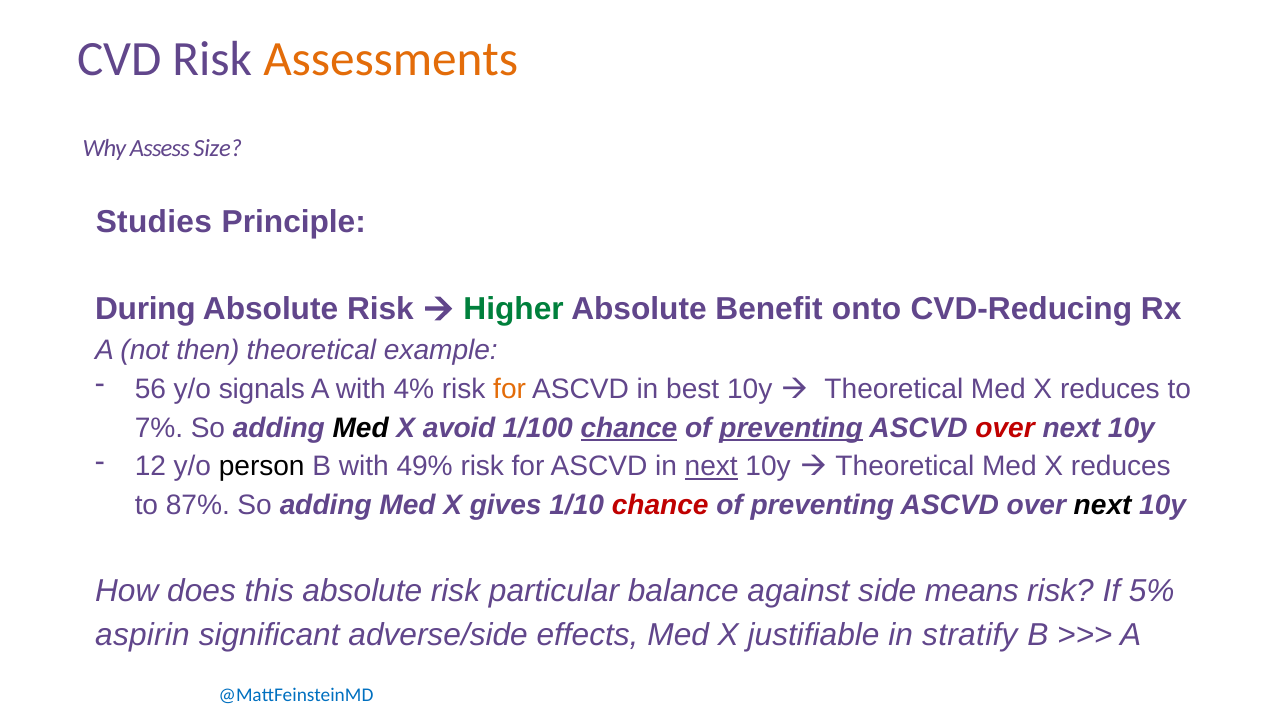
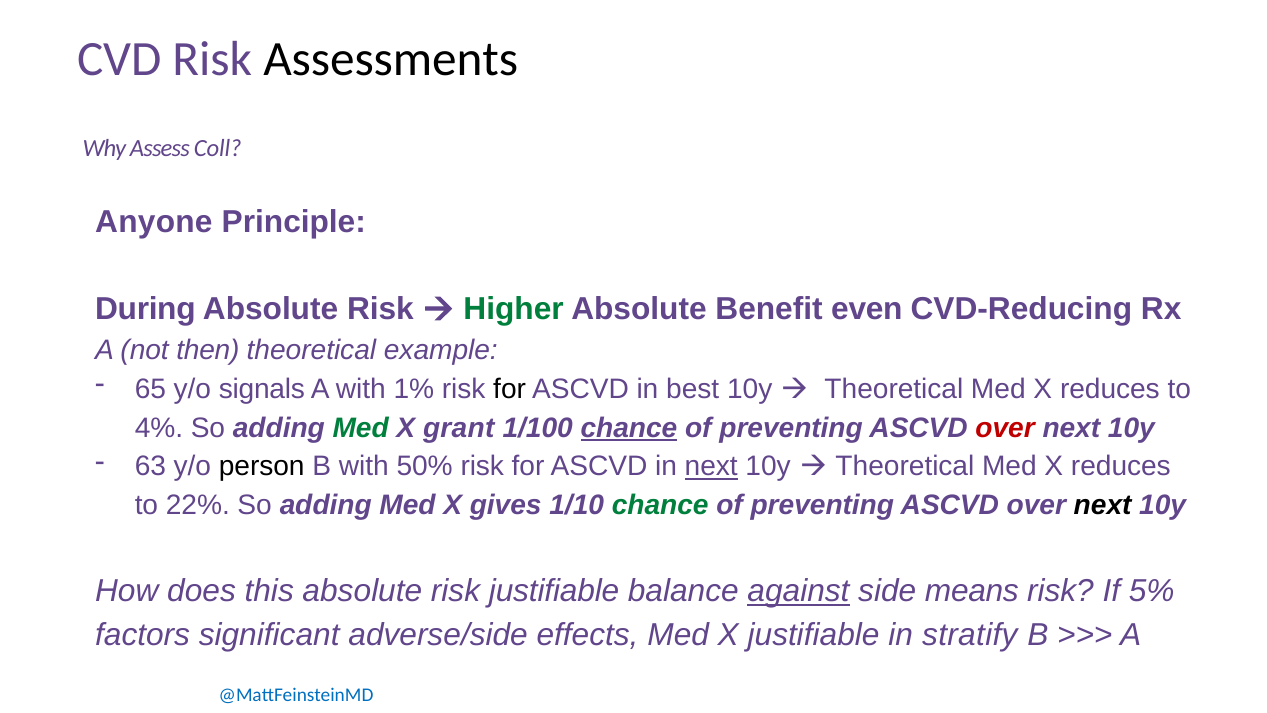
Assessments colour: orange -> black (391, 59)
Size: Size -> Coll (218, 148)
Studies: Studies -> Anyone (154, 222)
onto: onto -> even (867, 309)
56: 56 -> 65 (150, 389)
4%: 4% -> 1% (414, 389)
for colour: orange -> black (510, 389)
7%: 7% -> 4% (159, 428)
Med colour: black -> green (361, 428)
avoid: avoid -> grant (459, 428)
preventing underline: present -> none (791, 428)
12: 12 -> 63 (150, 466)
49%: 49% -> 50% (425, 466)
87%: 87% -> 22% (198, 505)
chance colour: red -> green (660, 505)
risk particular: particular -> justifiable (554, 591)
against underline: none -> present (799, 591)
aspirin: aspirin -> factors (143, 635)
